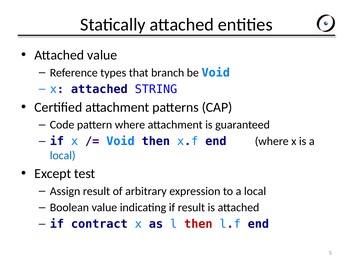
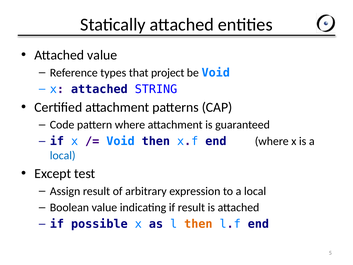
branch: branch -> project (168, 73)
contract: contract -> possible (99, 224)
then colour: red -> orange (198, 224)
